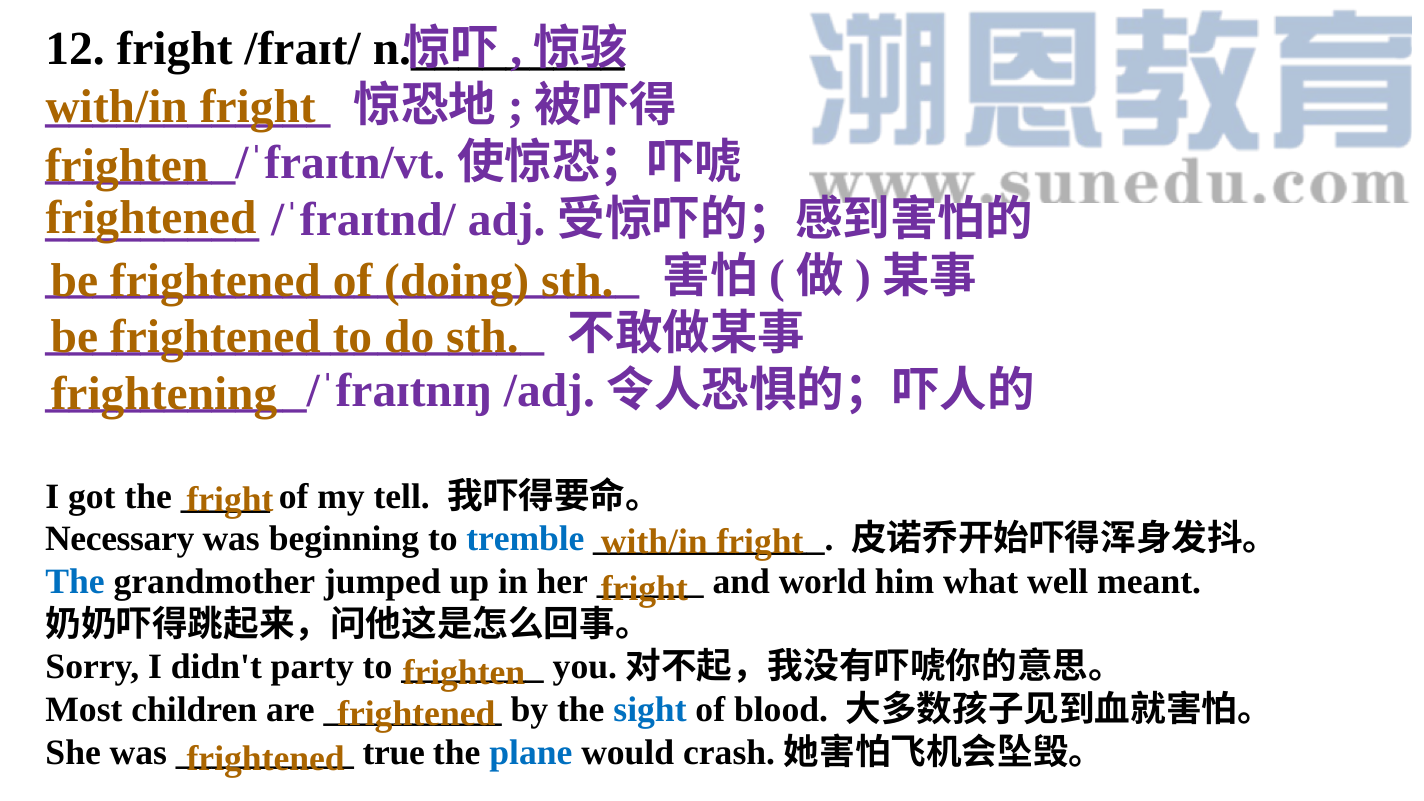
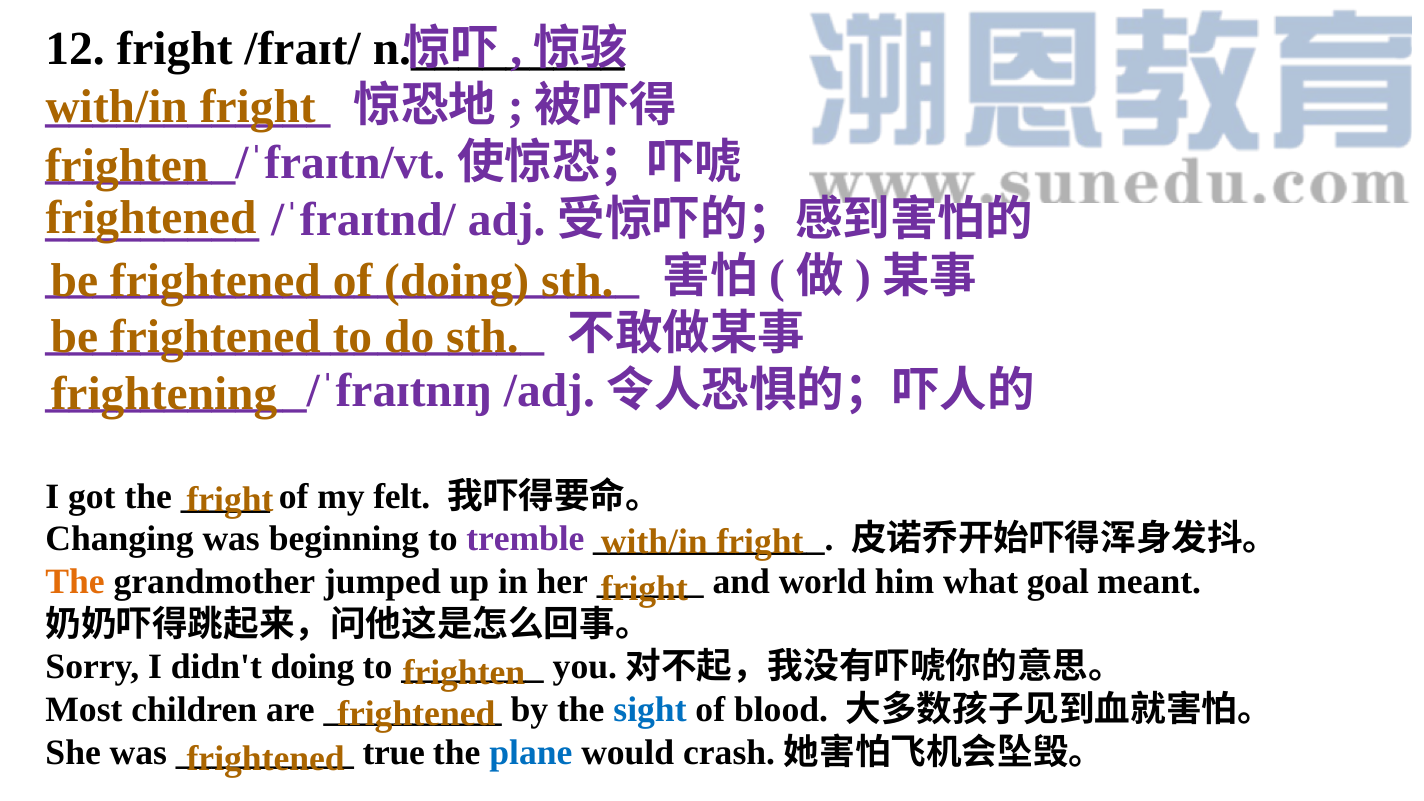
tell: tell -> felt (402, 496)
Necessary: Necessary -> Changing (120, 539)
tremble colour: blue -> purple (525, 539)
The colour: blue -> orange (75, 582)
well: well -> goal (1058, 582)
didn't party: party -> doing (312, 667)
